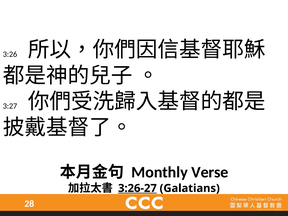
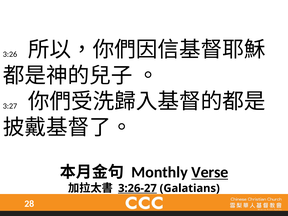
Verse underline: none -> present (210, 172)
